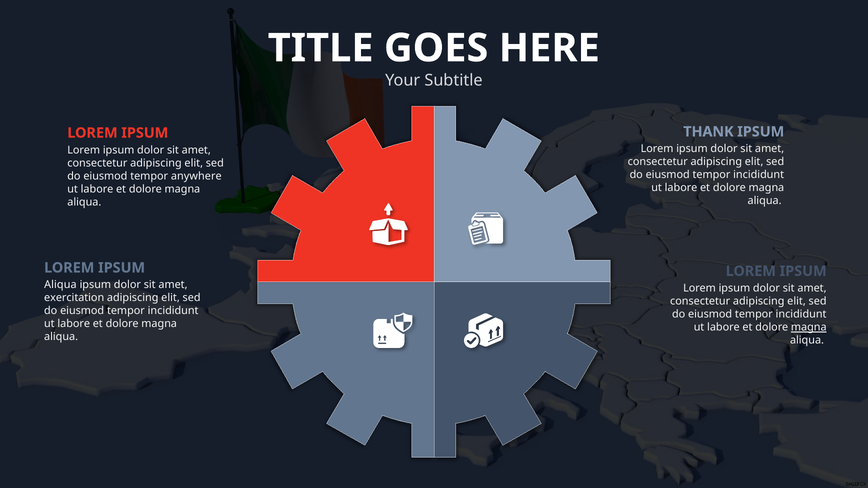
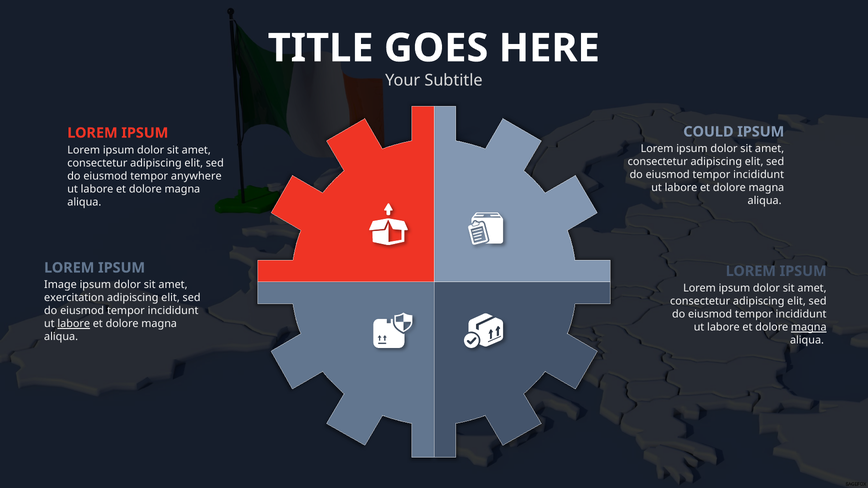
THANK: THANK -> COULD (708, 132)
Aliqua: Aliqua -> Image (60, 285)
labore underline: none -> present (74, 324)
